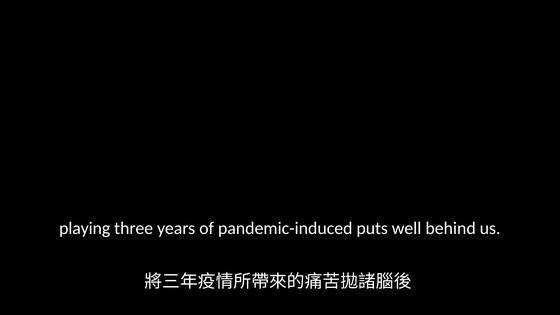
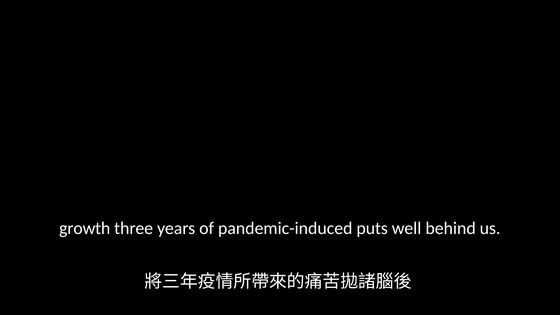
playing: playing -> growth (85, 228)
